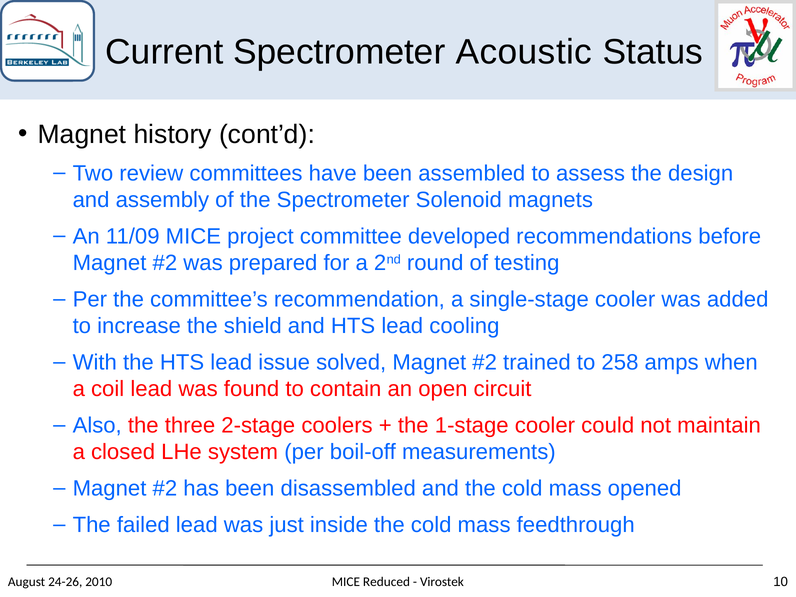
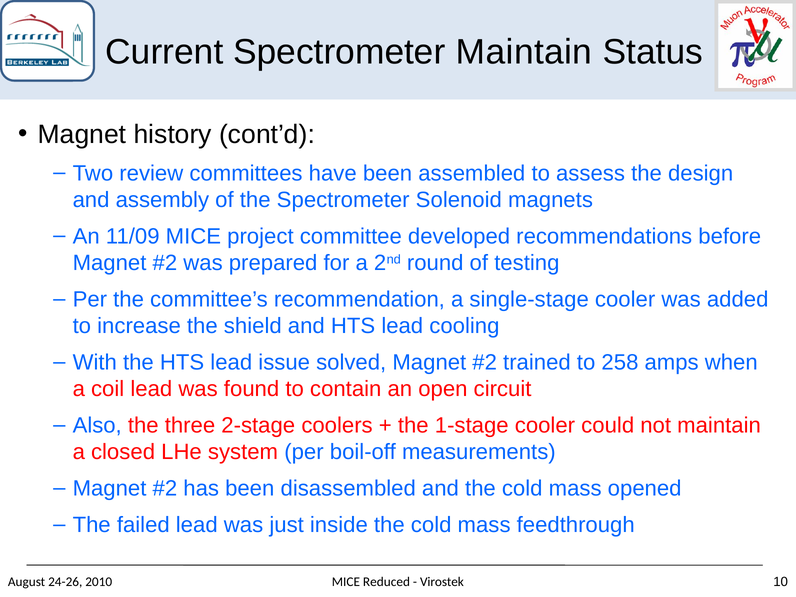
Spectrometer Acoustic: Acoustic -> Maintain (524, 52)
